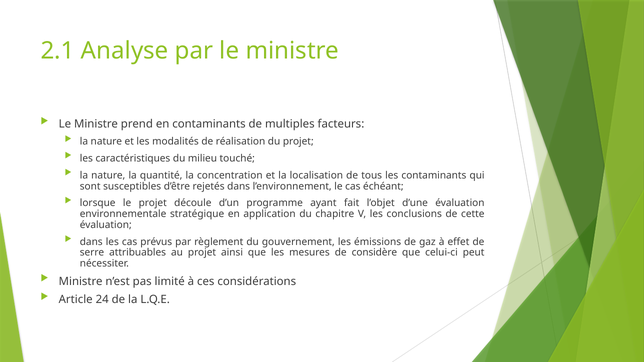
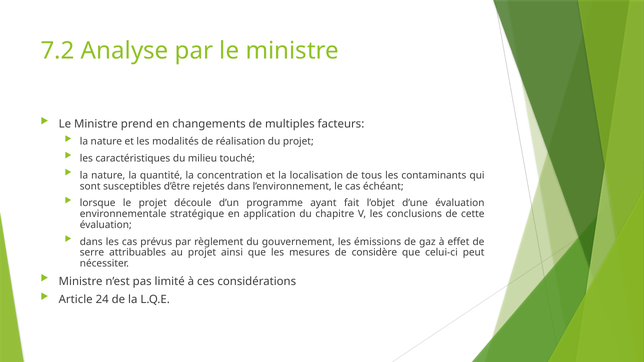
2.1: 2.1 -> 7.2 (58, 51)
en contaminants: contaminants -> changements (209, 124)
